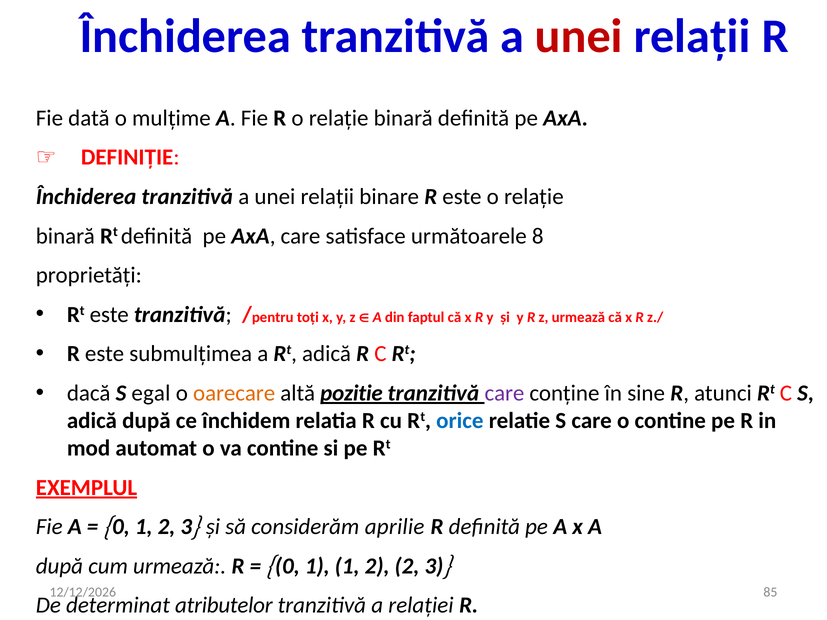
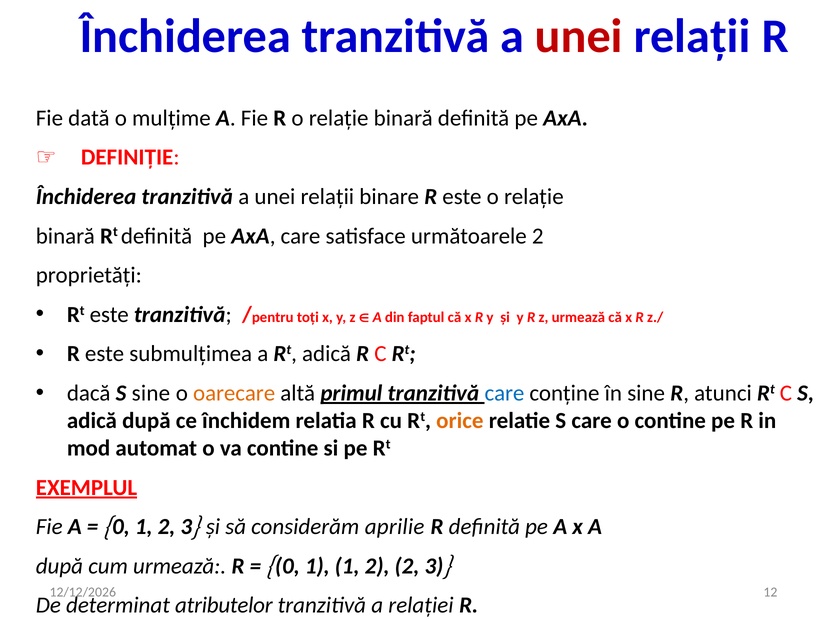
următoarele 8: 8 -> 2 (538, 236)
S egal: egal -> sine (151, 393)
pozitie: pozitie -> primul (351, 393)
care colour: purple -> blue (504, 393)
orice colour: blue -> orange (460, 421)
85: 85 -> 12 (770, 592)
